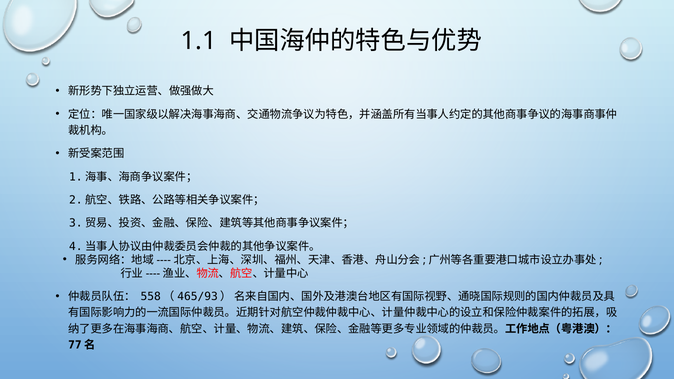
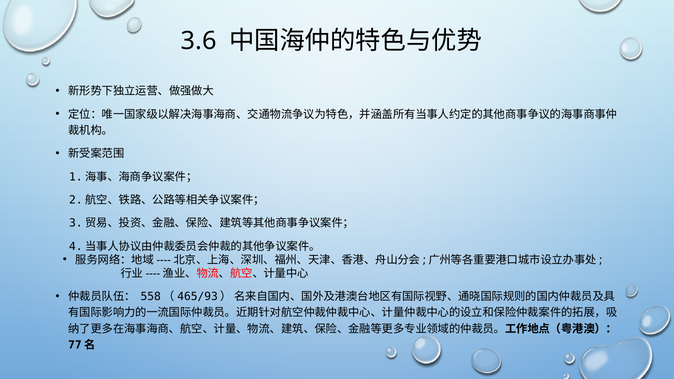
1.1: 1.1 -> 3.6 (199, 41)
